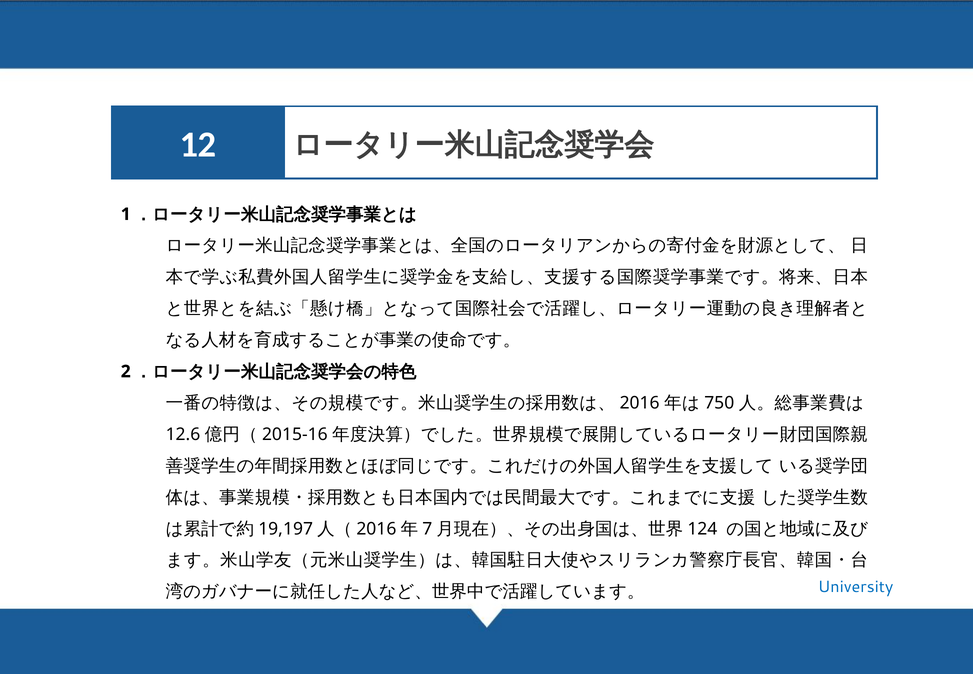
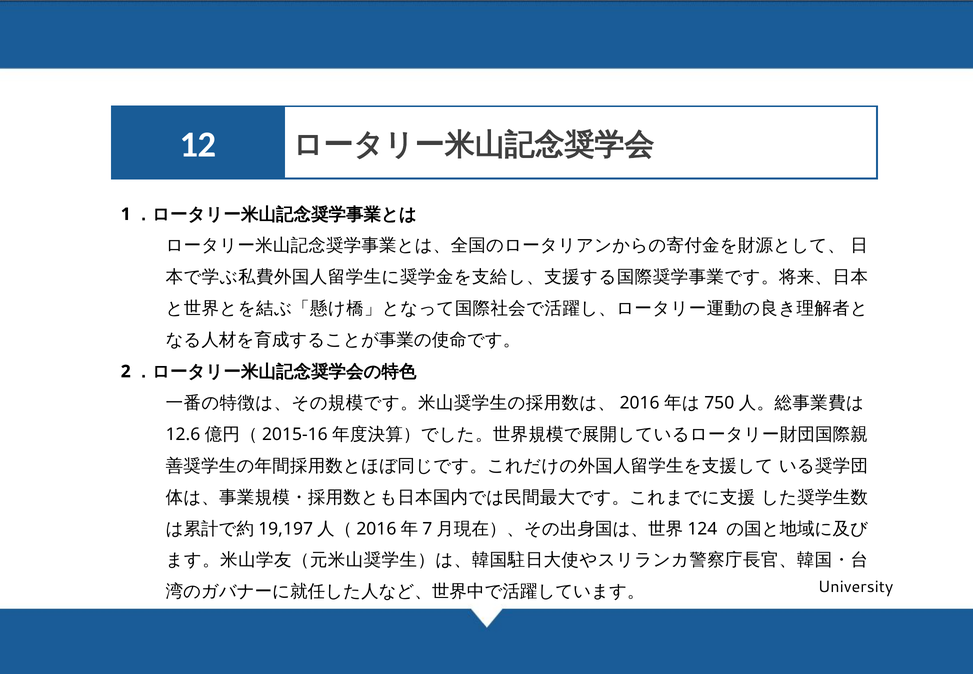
University colour: blue -> black (856, 587)
